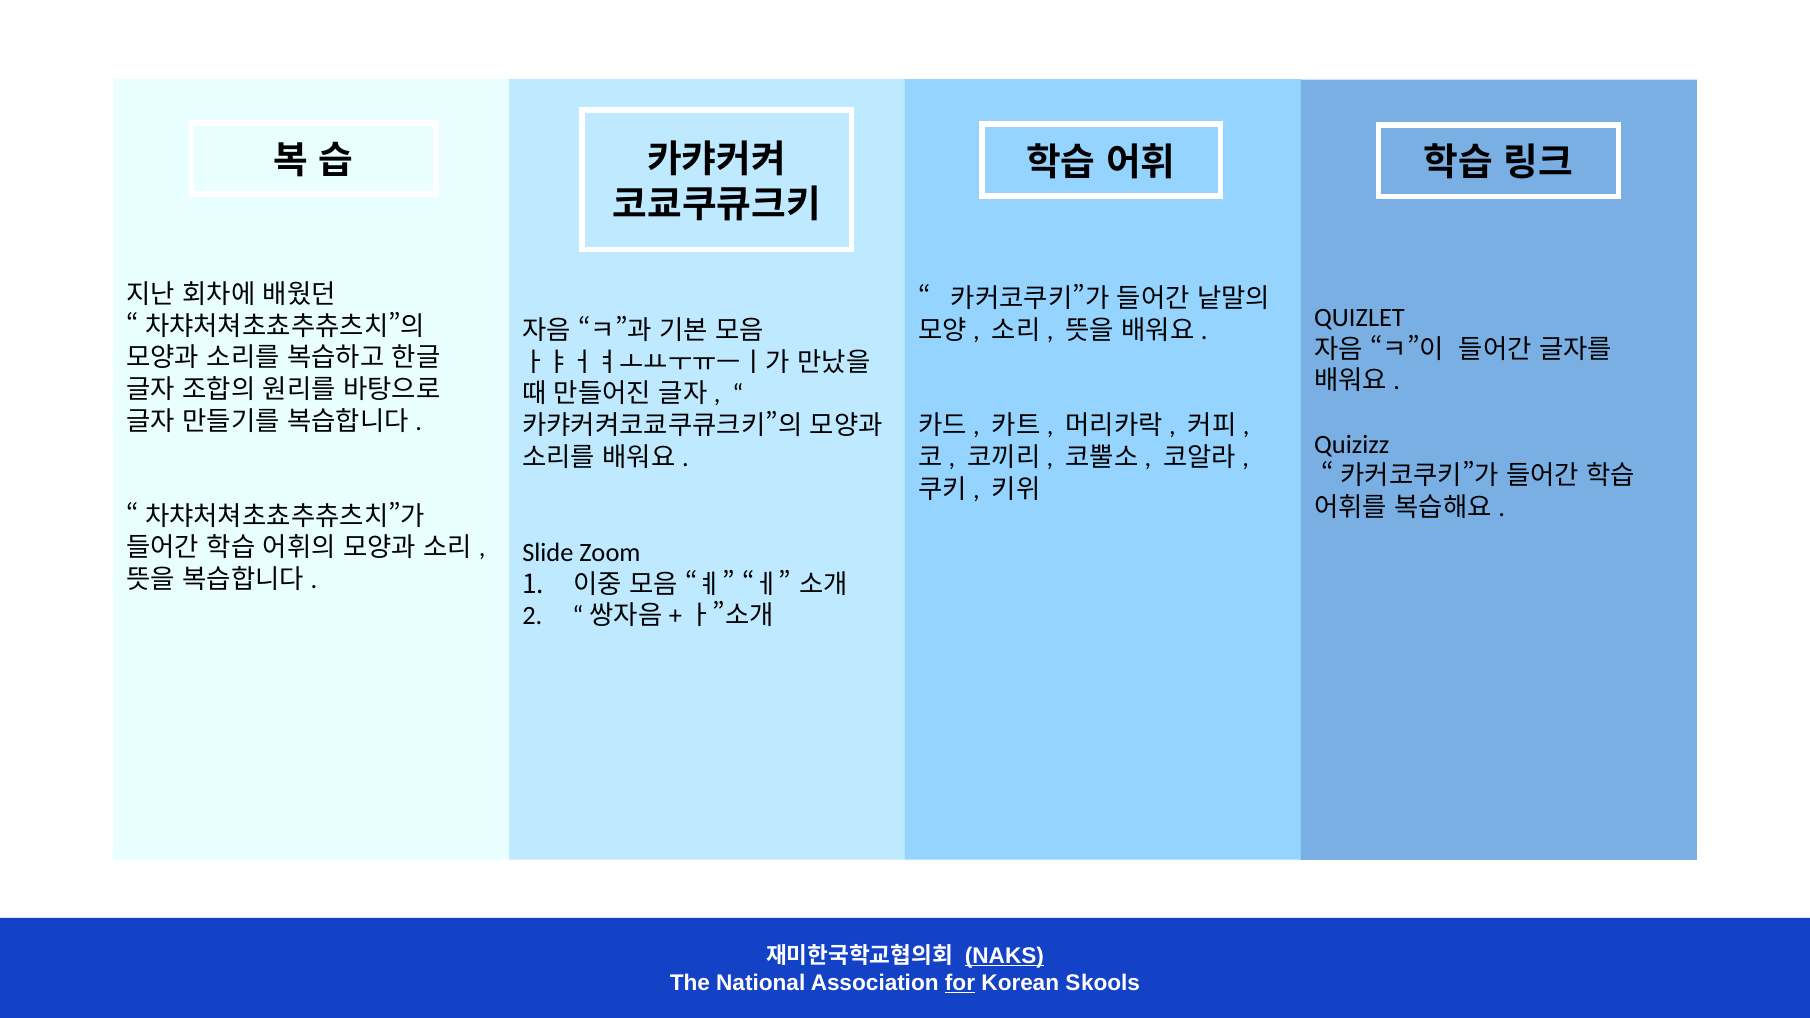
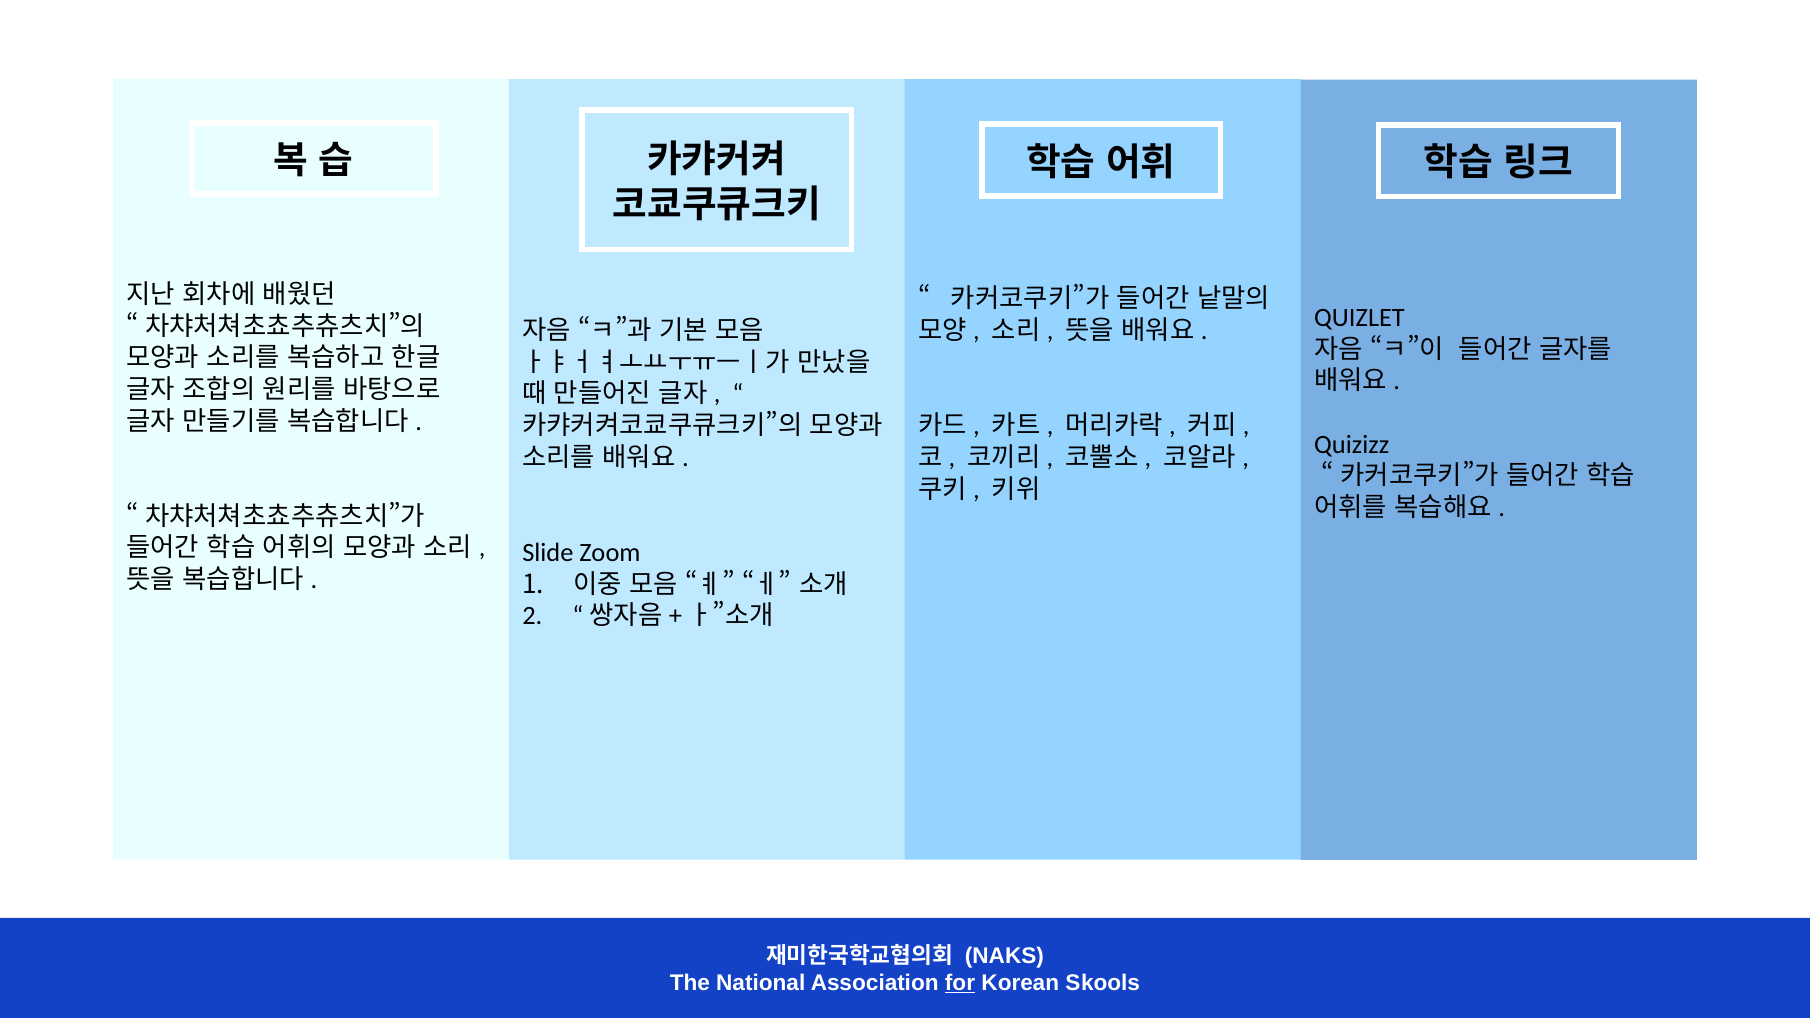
NAKS underline: present -> none (1004, 956)
